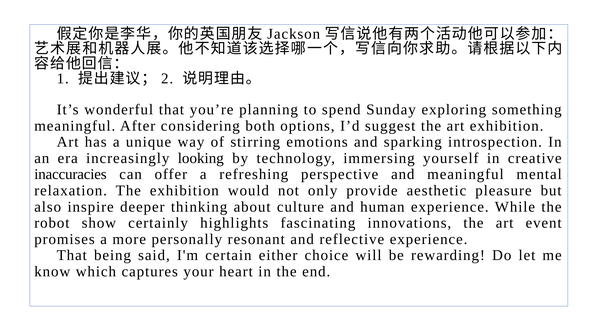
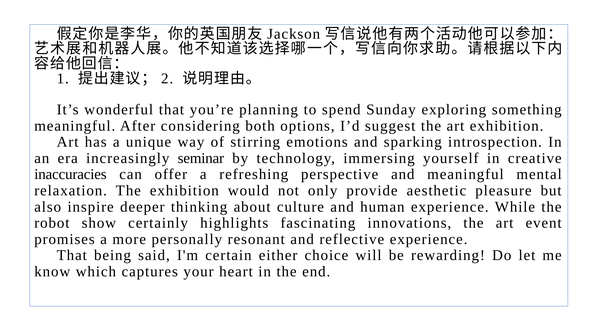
looking: looking -> seminar (201, 158)
